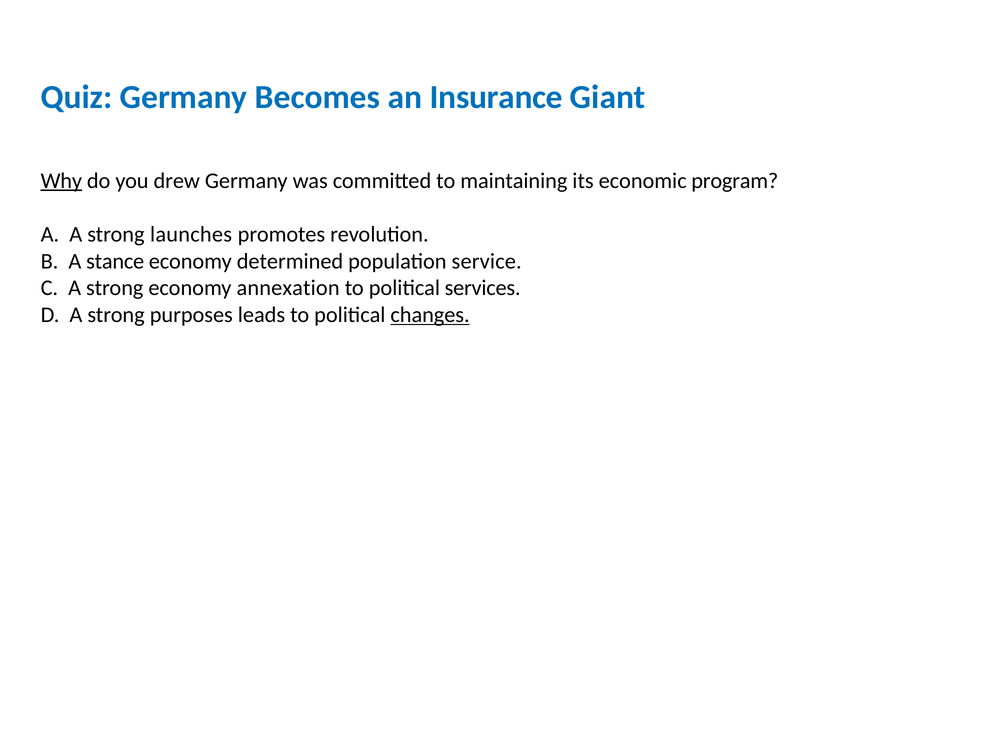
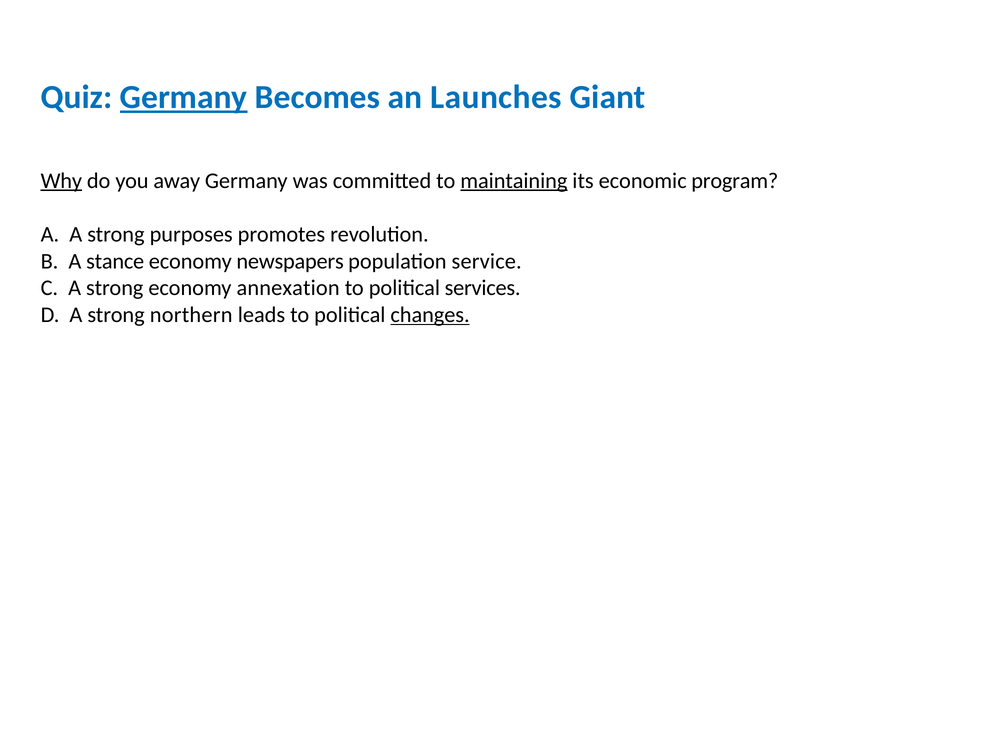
Germany underline: none -> present (184, 97)
Insurance: Insurance -> Launches (496, 97)
drew: drew -> away (177, 181)
maintaining underline: none -> present (514, 181)
launches: launches -> purposes (191, 234)
determined: determined -> newspapers (290, 261)
purposes: purposes -> northern (191, 315)
